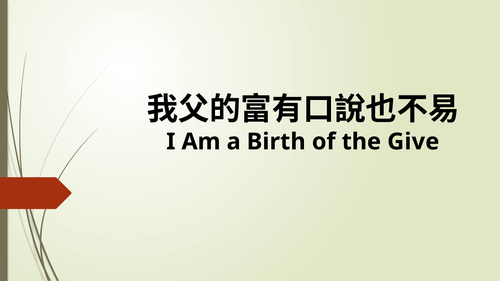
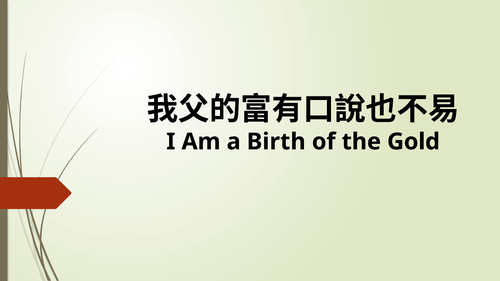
Give: Give -> Gold (413, 142)
